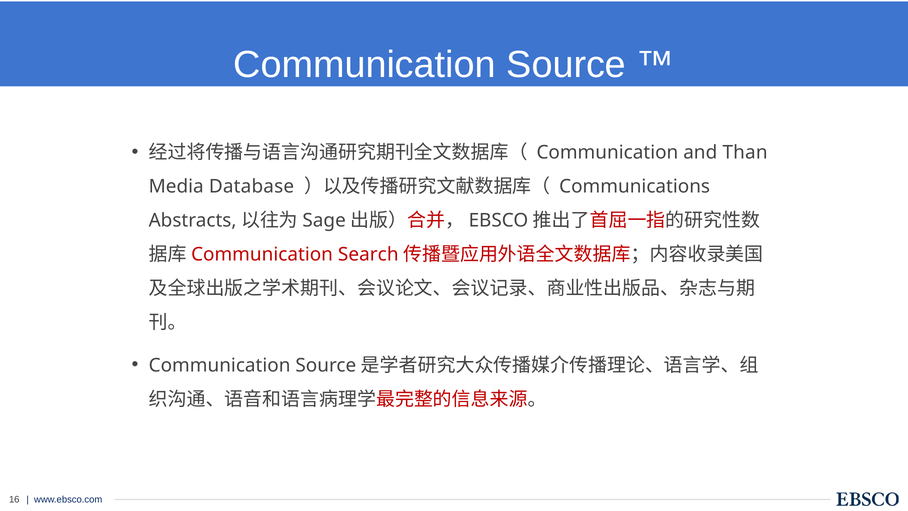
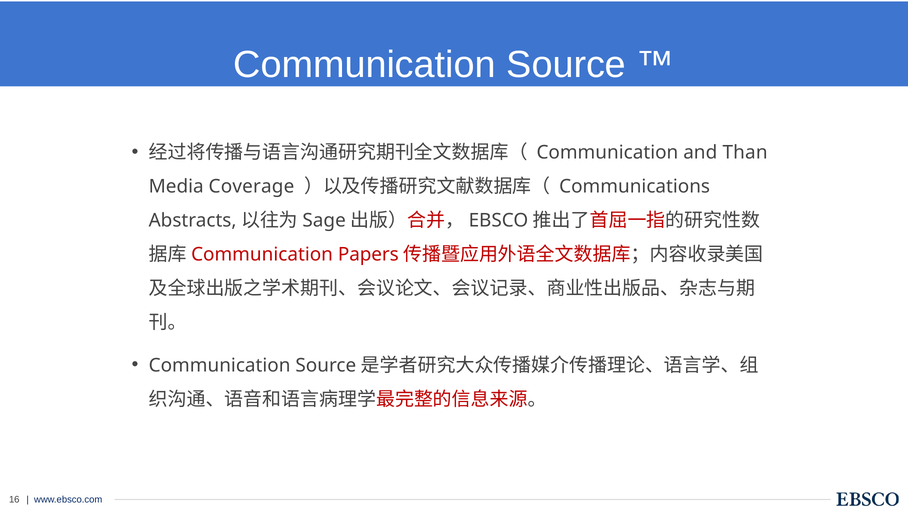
Database: Database -> Coverage (251, 186)
Search: Search -> Papers (368, 254)
